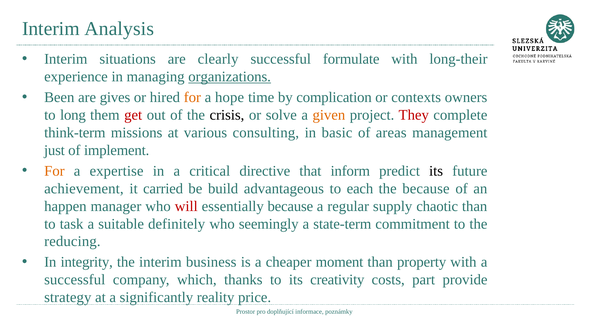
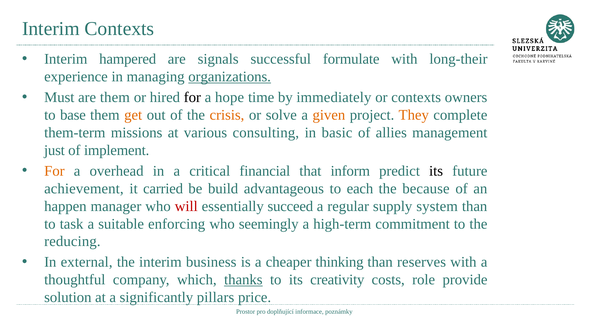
Interim Analysis: Analysis -> Contexts (119, 29)
situations: situations -> hampered (128, 59)
clearly: clearly -> signals (218, 59)
Been: Been -> Must (59, 97)
are gives: gives -> them (115, 97)
for colour: orange -> black (192, 97)
complication: complication -> immediately (334, 97)
long: long -> base (73, 115)
get colour: red -> orange (133, 115)
crisis colour: black -> orange (227, 115)
They colour: red -> orange (414, 115)
think-term: think-term -> them-term (75, 133)
areas: areas -> allies (391, 133)
expertise: expertise -> overhead (117, 171)
directive: directive -> financial (265, 171)
essentially because: because -> succeed (290, 206)
chaotic: chaotic -> system (437, 206)
definitely: definitely -> enforcing (177, 224)
state-term: state-term -> high-term (342, 224)
integrity: integrity -> external (87, 262)
moment: moment -> thinking (340, 262)
property: property -> reserves (422, 262)
successful: successful -> thoughtful (75, 280)
thanks underline: none -> present (243, 280)
part: part -> role (424, 280)
strategy: strategy -> solution (68, 298)
reality: reality -> pillars (216, 298)
